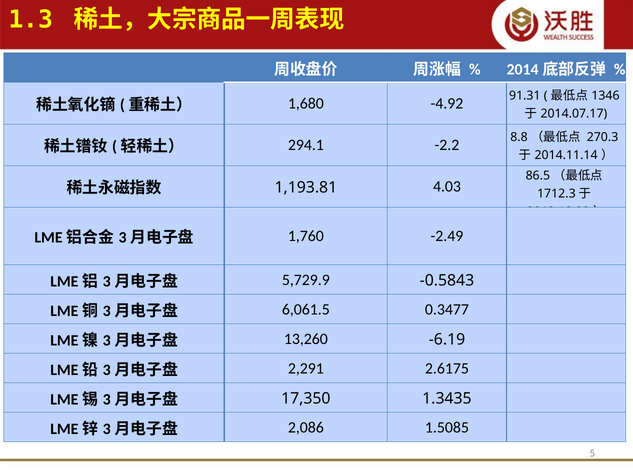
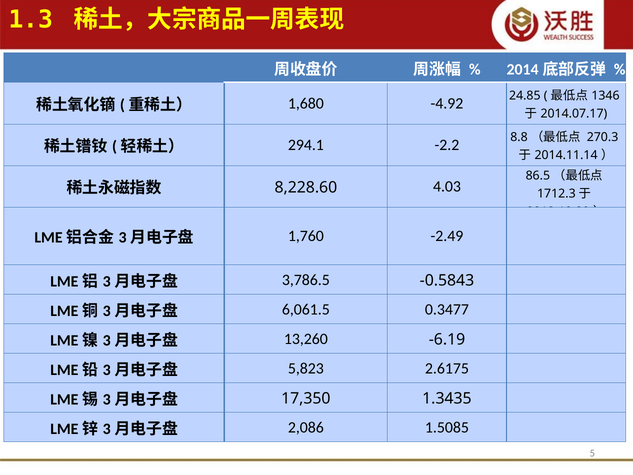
91.31: 91.31 -> 24.85 (525, 96)
1,193.81: 1,193.81 -> 8,228.60 (306, 187)
5,729.9: 5,729.9 -> 3,786.5 (306, 280)
2,291: 2,291 -> 5,823 (306, 368)
